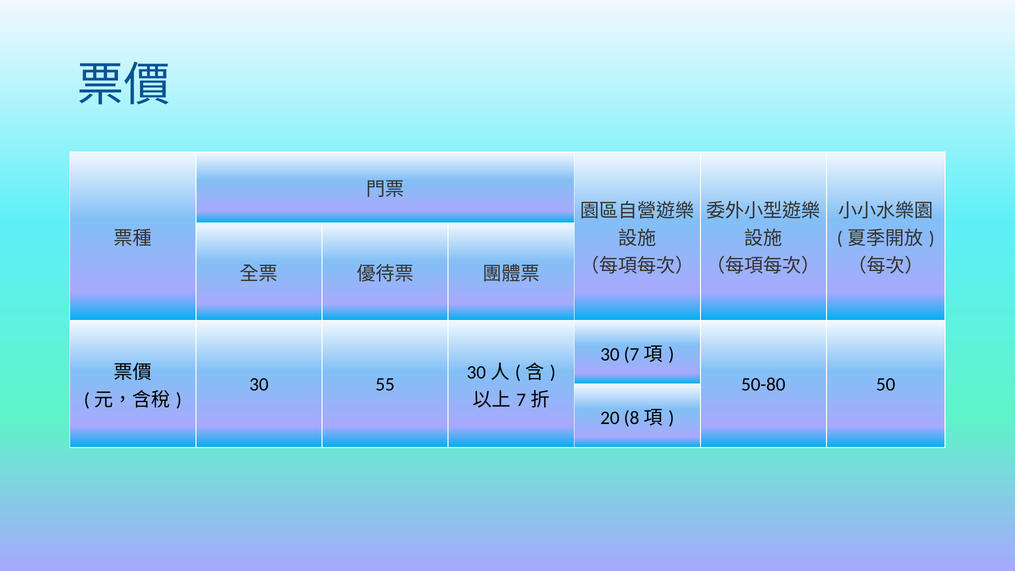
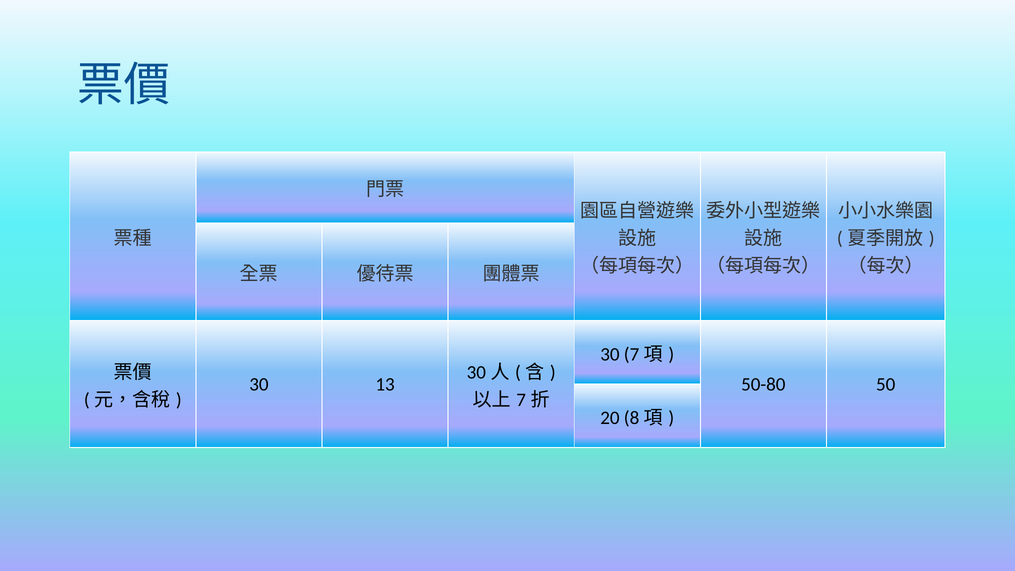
55: 55 -> 13 (385, 384)
